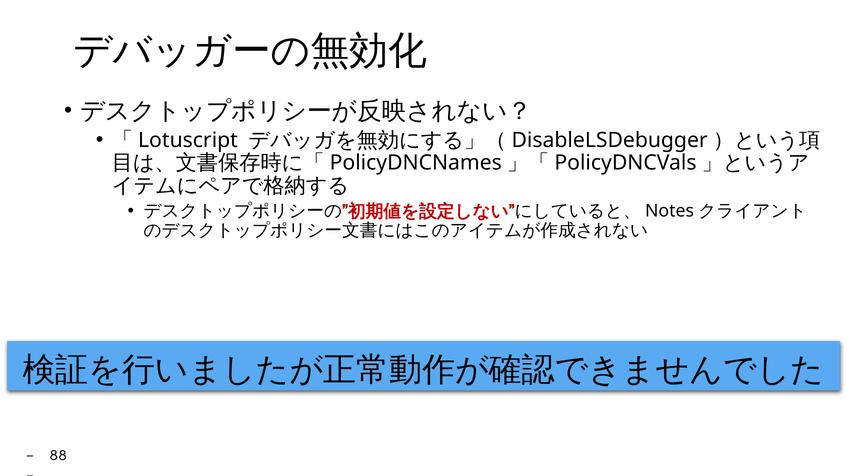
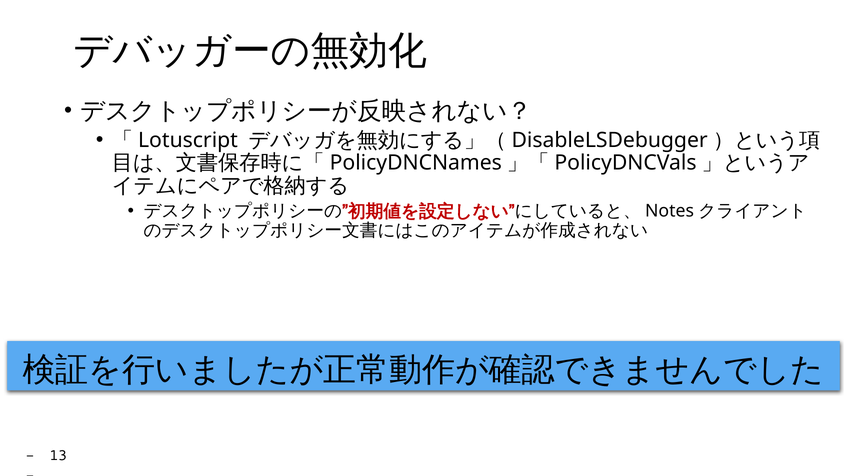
88: 88 -> 13 (58, 456)
